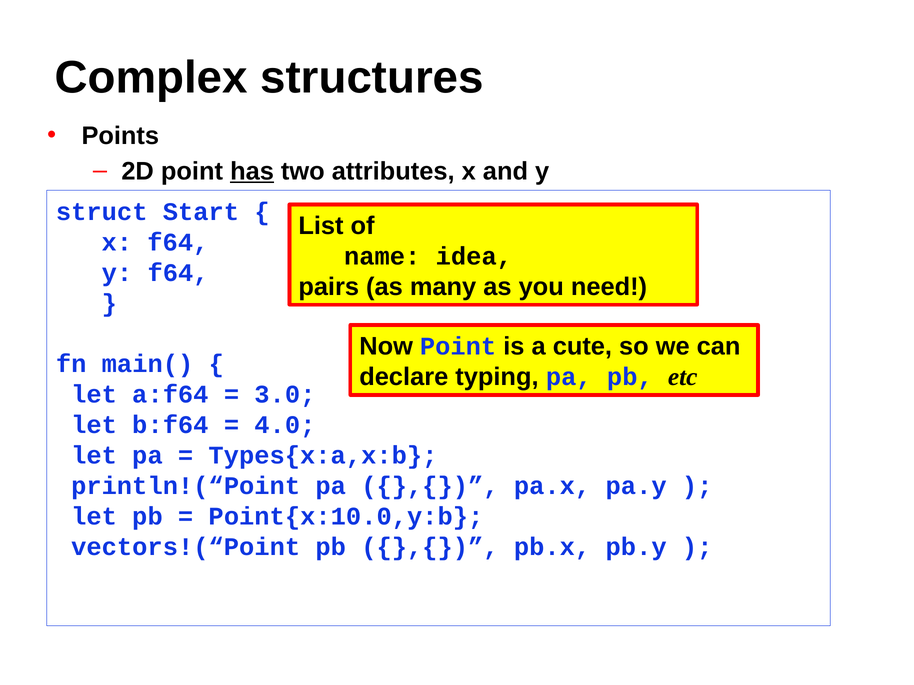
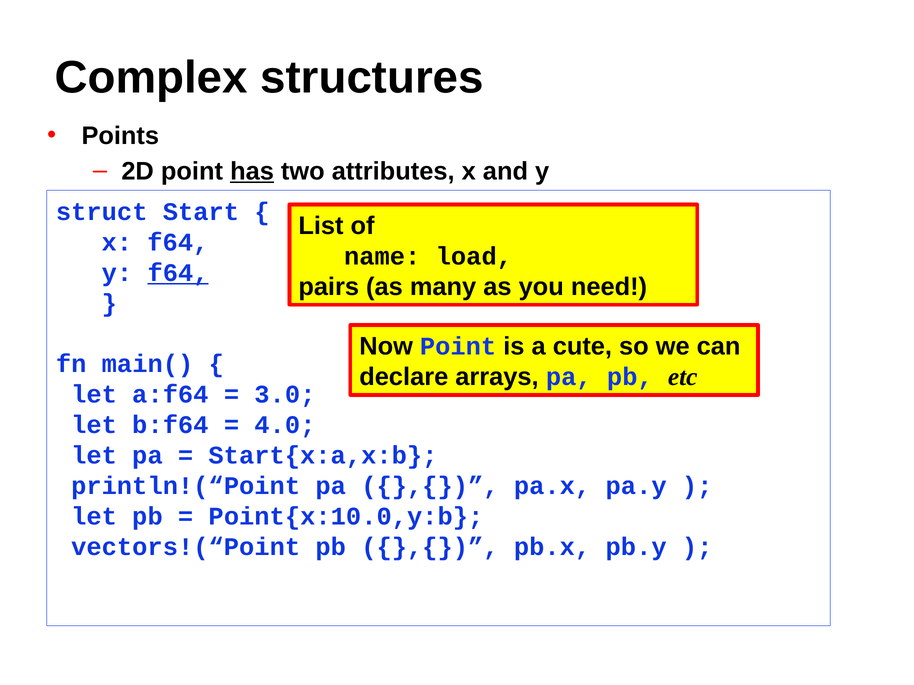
idea: idea -> load (474, 257)
f64 underline: none -> present (178, 273)
typing: typing -> arrays (497, 377)
Types{x:a,x:b: Types{x:a,x:b -> Start{x:a,x:b (323, 456)
